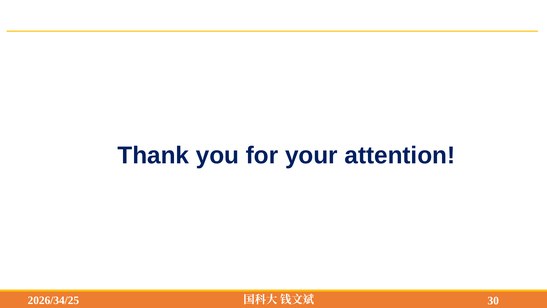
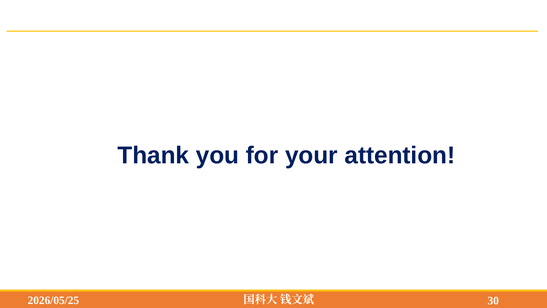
2026/34/25: 2026/34/25 -> 2026/05/25 (53, 300)
